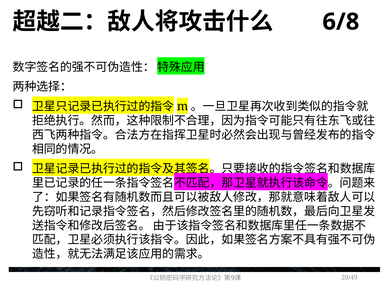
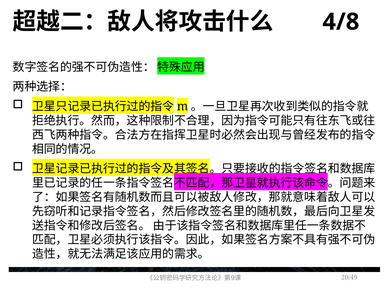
6/8: 6/8 -> 4/8 (341, 22)
